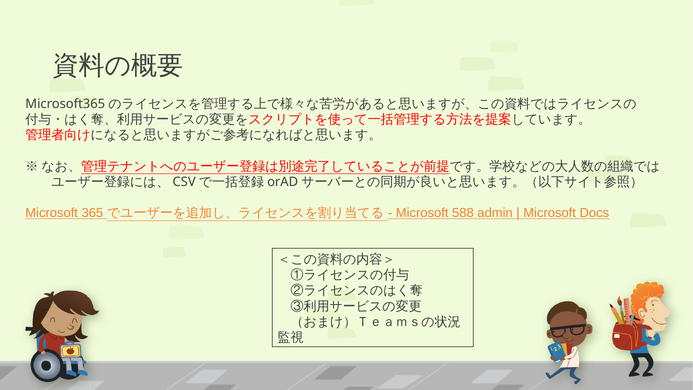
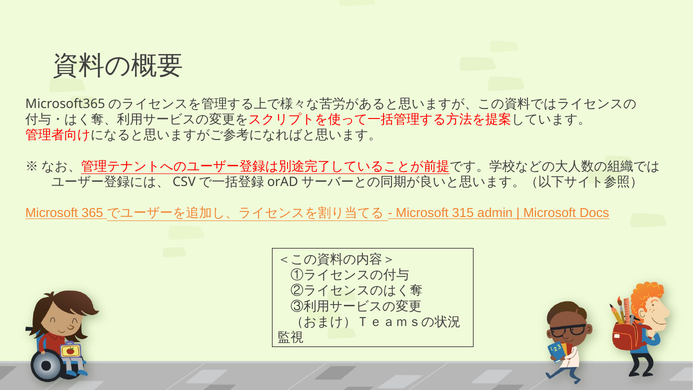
588: 588 -> 315 (463, 213)
